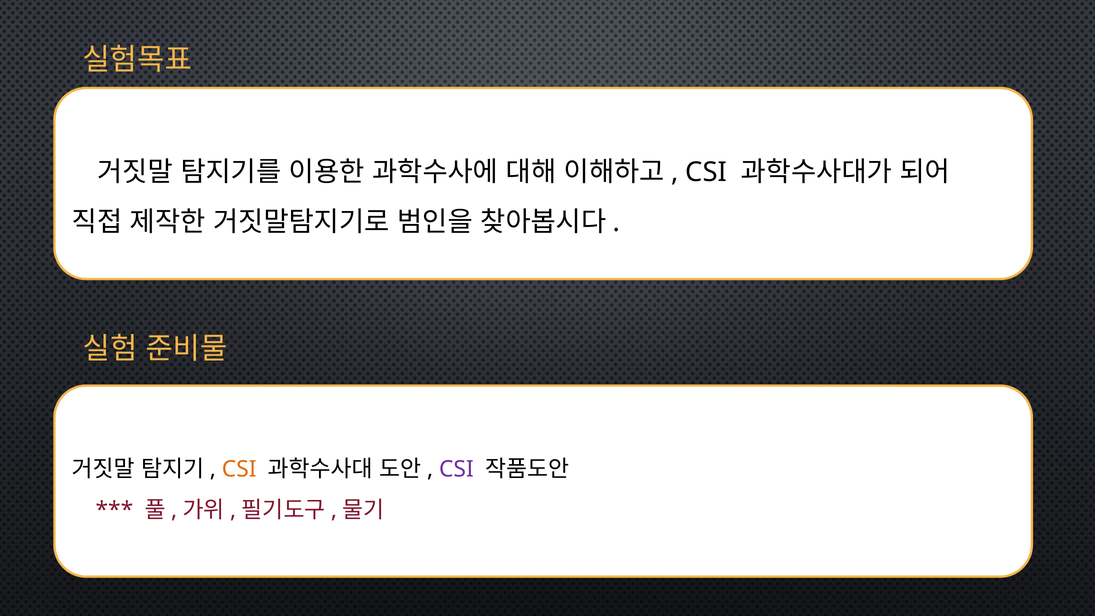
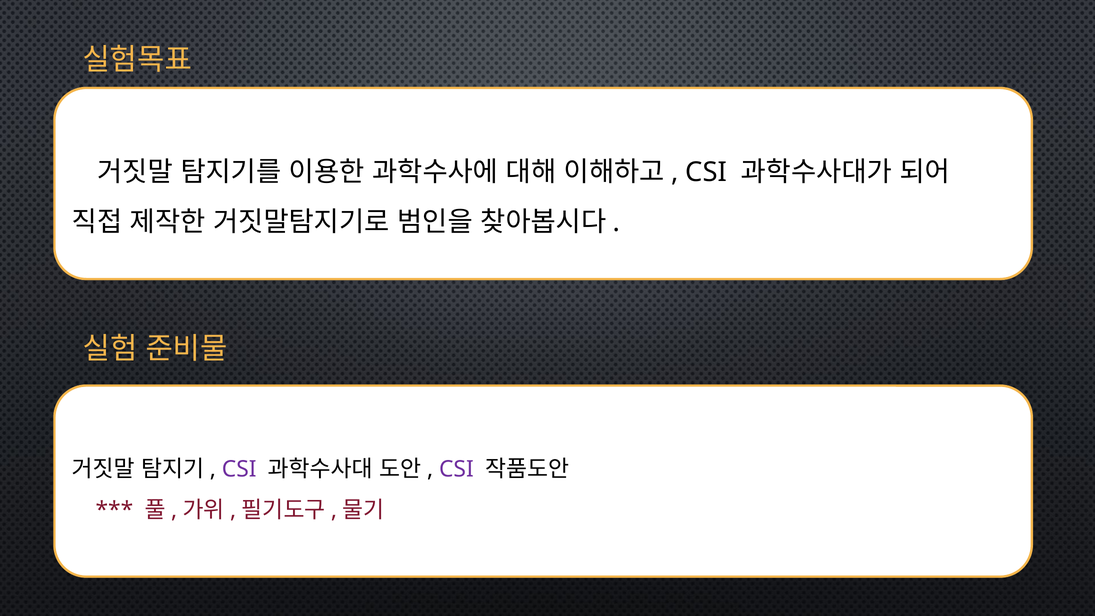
CSI colour: orange -> purple (239, 469)
